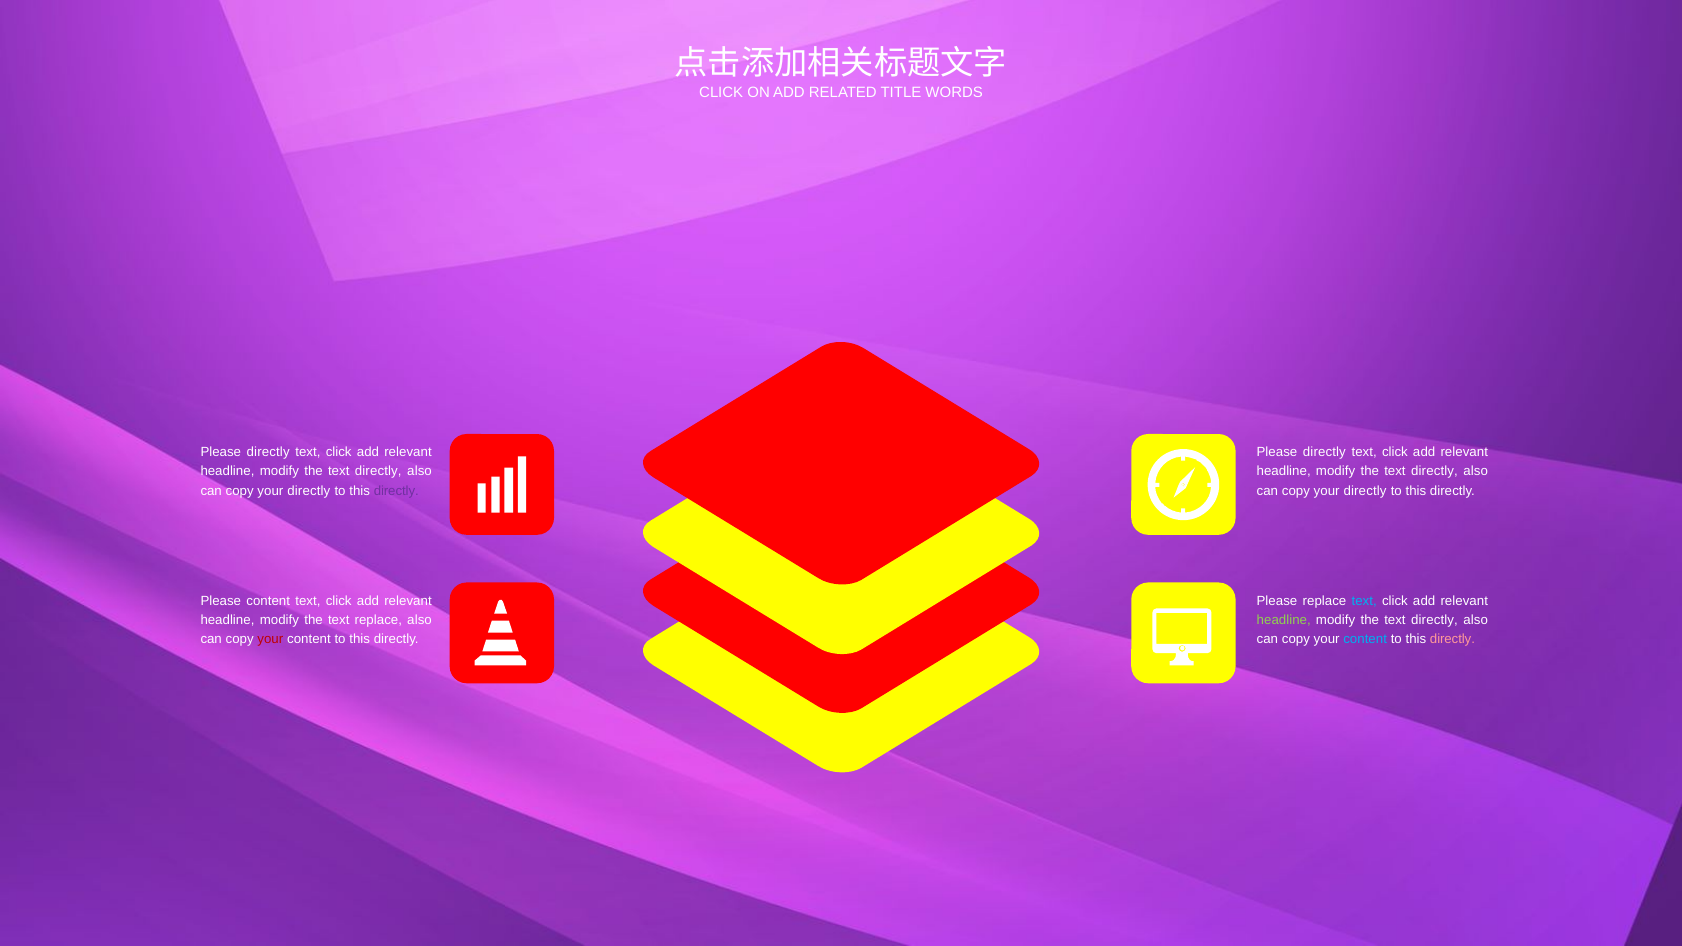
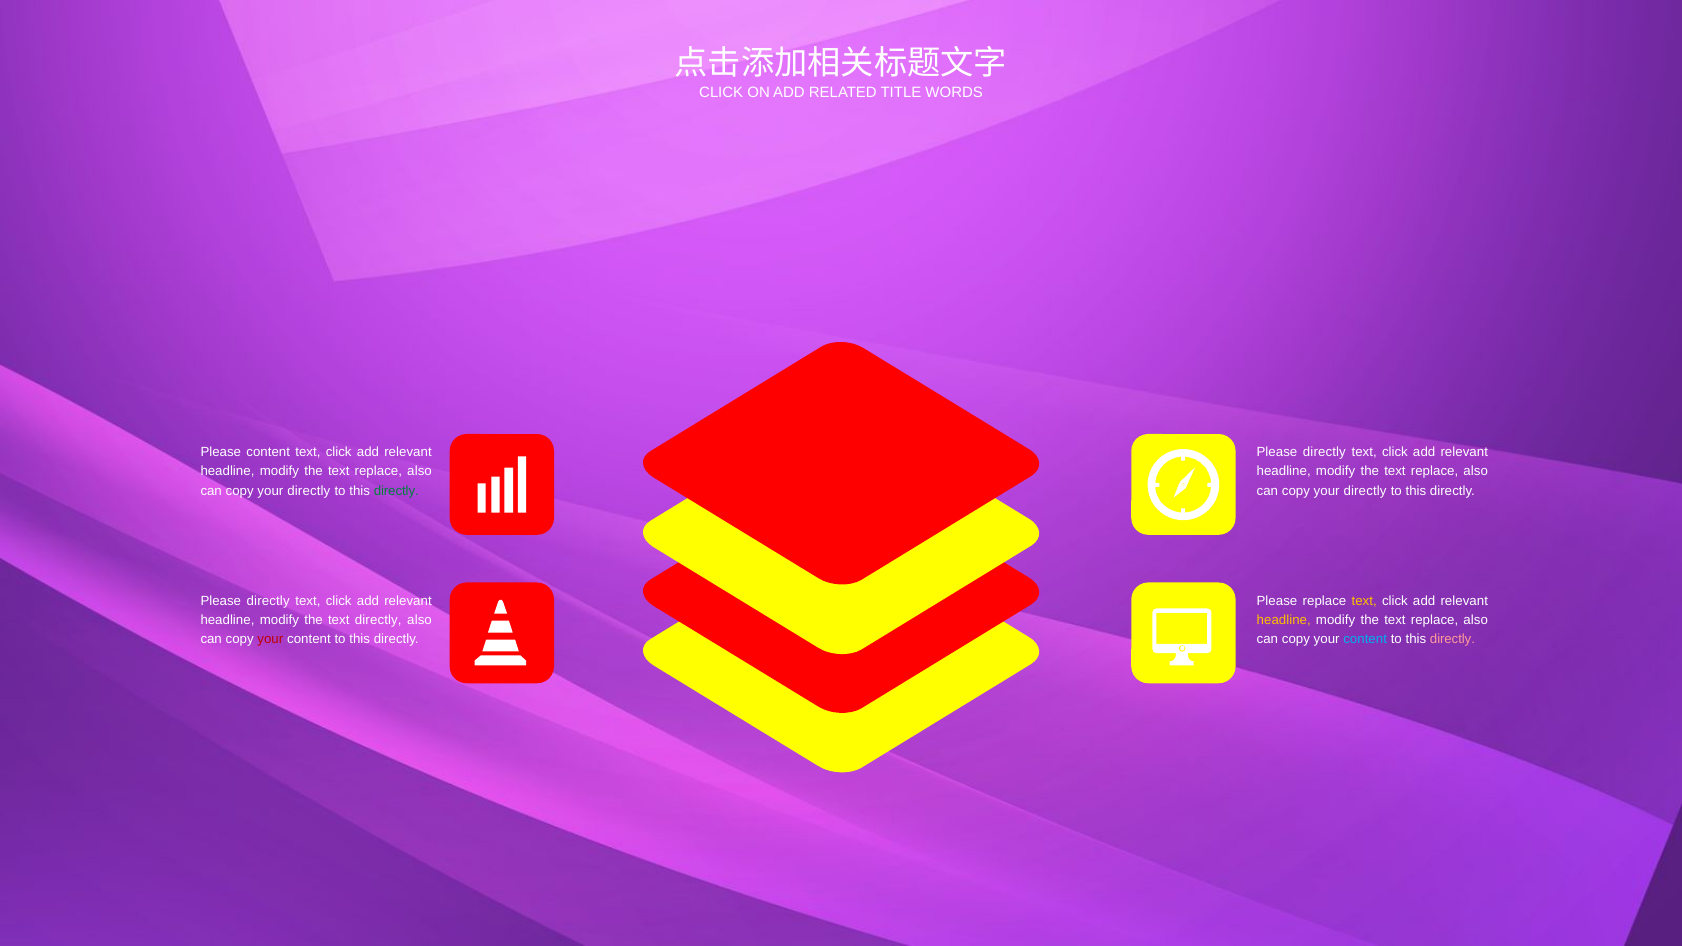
directly: directly -> content (268, 453)
directly: directly -> replace (378, 472)
directly: directly -> replace (1435, 472)
directly colour: purple -> green (396, 491)
content: content -> directly (268, 601)
text colour: light blue -> yellow (1364, 601)
text replace: replace -> directly (378, 620)
headline colour: light green -> yellow (1284, 620)
directly: directly -> replace (1435, 620)
